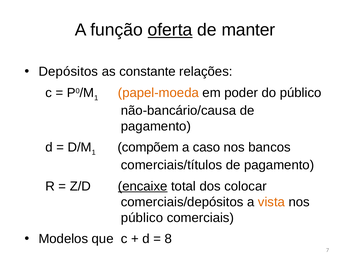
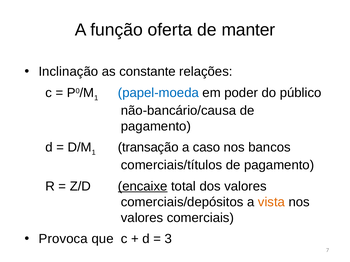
oferta underline: present -> none (170, 30)
Depósitos: Depósitos -> Inclinação (68, 72)
papel-moeda colour: orange -> blue (158, 93)
compõem: compõem -> transação (148, 148)
dos colocar: colocar -> valores (246, 187)
público: público -> valores (142, 218)
Modelos: Modelos -> Provoca (63, 239)
8: 8 -> 3 (168, 239)
